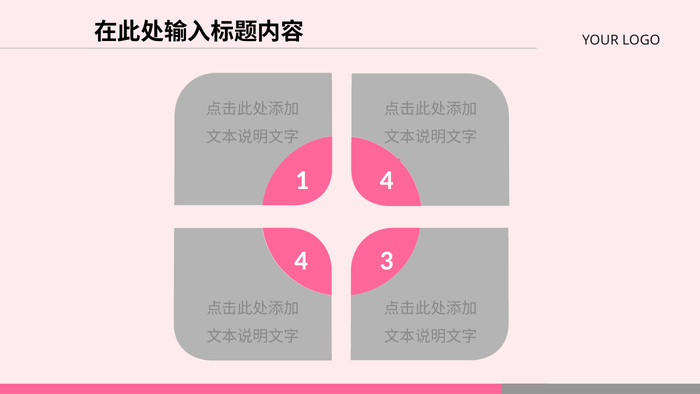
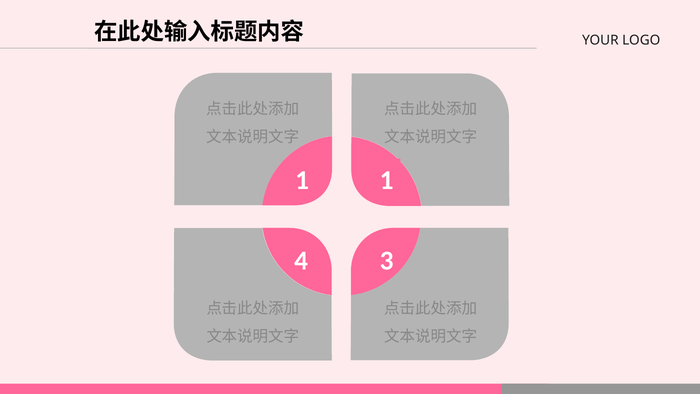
1 4: 4 -> 1 (387, 180)
